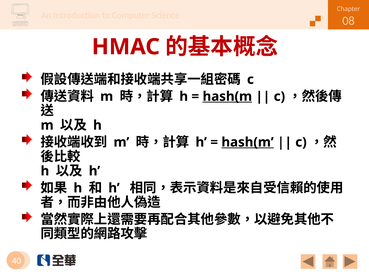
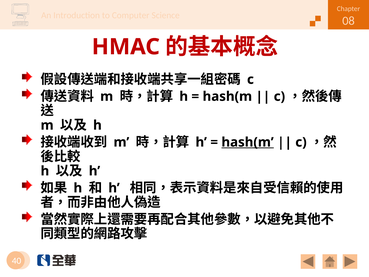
hash(m underline: present -> none (227, 96)
